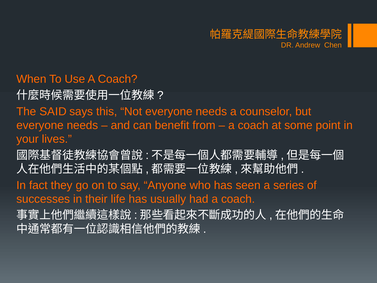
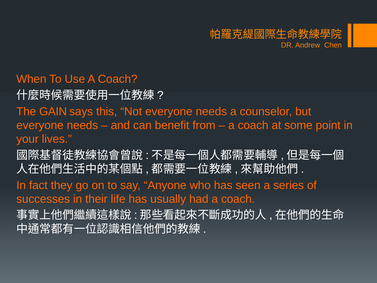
SAID: SAID -> GAIN (53, 111)
